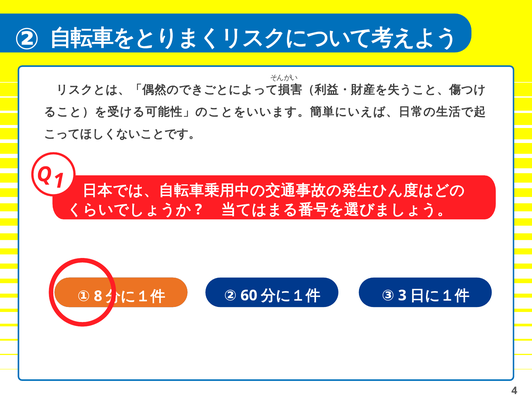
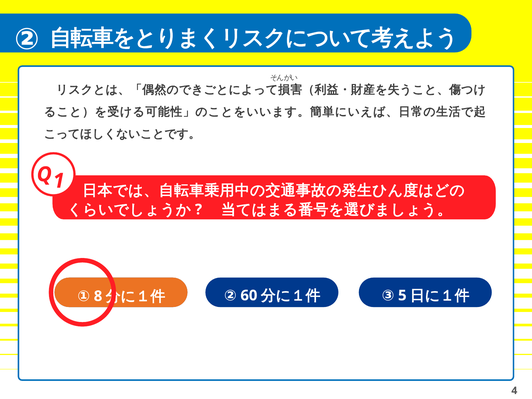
3: 3 -> 5 (402, 295)
